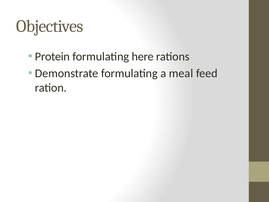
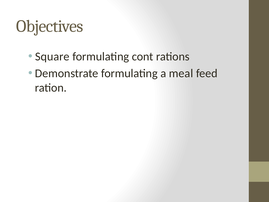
Protein: Protein -> Square (52, 56)
here: here -> cont (143, 56)
